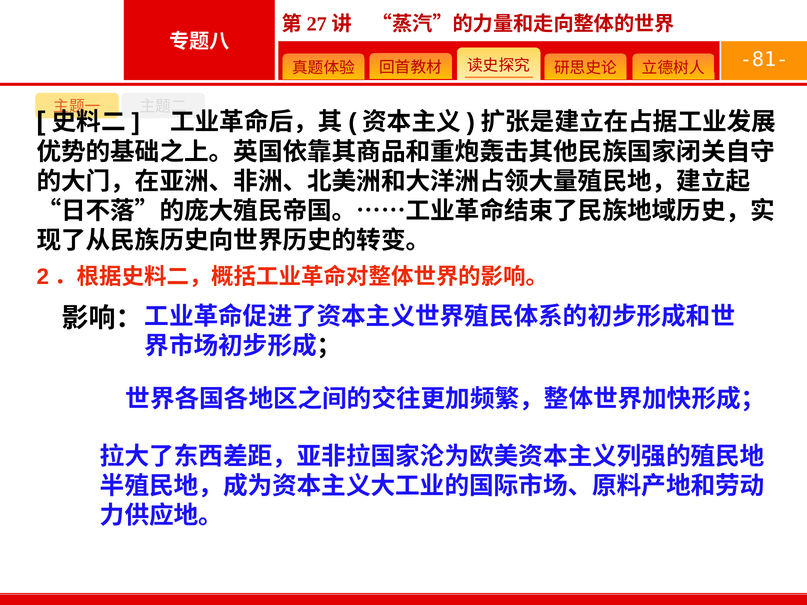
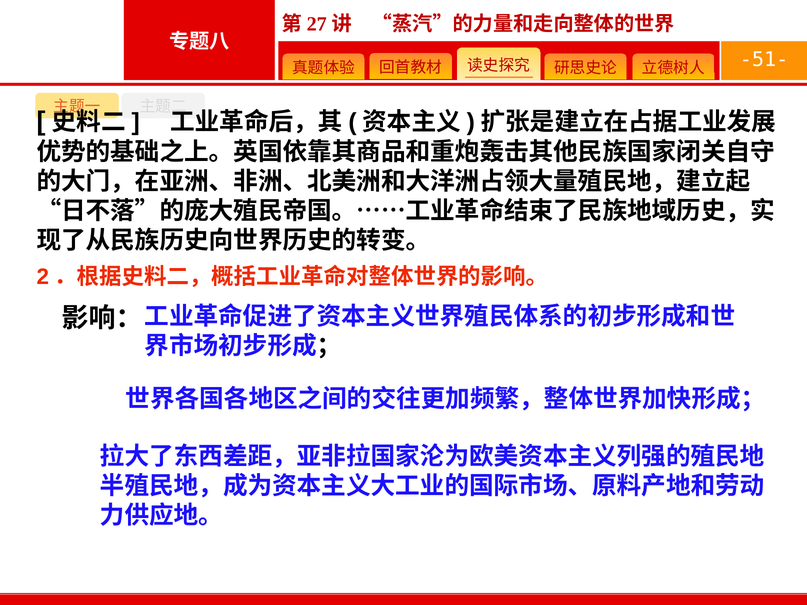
-81-: -81- -> -51- (764, 59)
